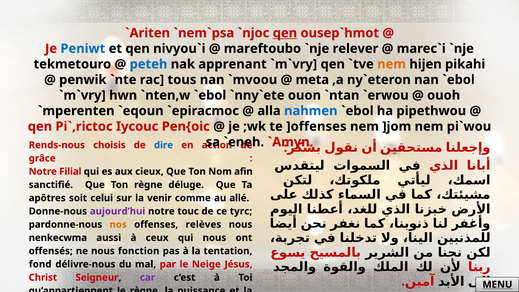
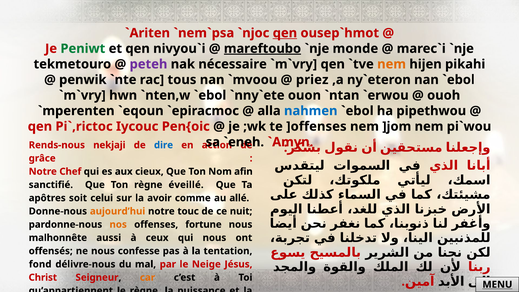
Peniwt colour: blue -> green (83, 49)
mareftoubo underline: none -> present (262, 49)
relever: relever -> monde (355, 49)
peteh colour: blue -> purple (148, 64)
apprenant: apprenant -> nécessaire (233, 64)
meta: meta -> priez (312, 80)
choisis: choisis -> nekjaji (109, 145)
Filial: Filial -> Chef (70, 171)
déluge: déluge -> éveillé (186, 185)
venir: venir -> avoir (159, 198)
aujourd’hui colour: purple -> orange (118, 211)
tyrc: tyrc -> nuit (241, 211)
relèves: relèves -> fortune (203, 224)
nenkecwma: nenkecwma -> malhonnête (58, 238)
fonction: fonction -> confesse (139, 251)
car colour: purple -> orange (147, 277)
